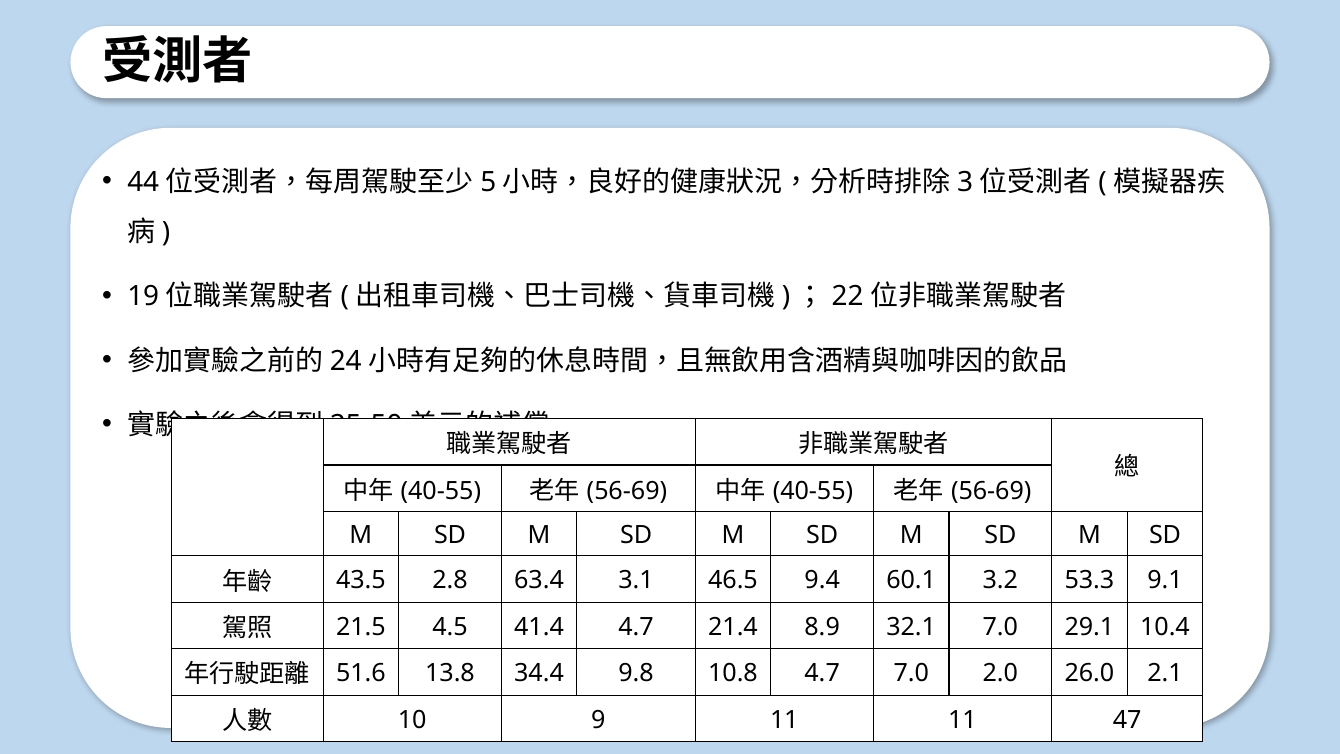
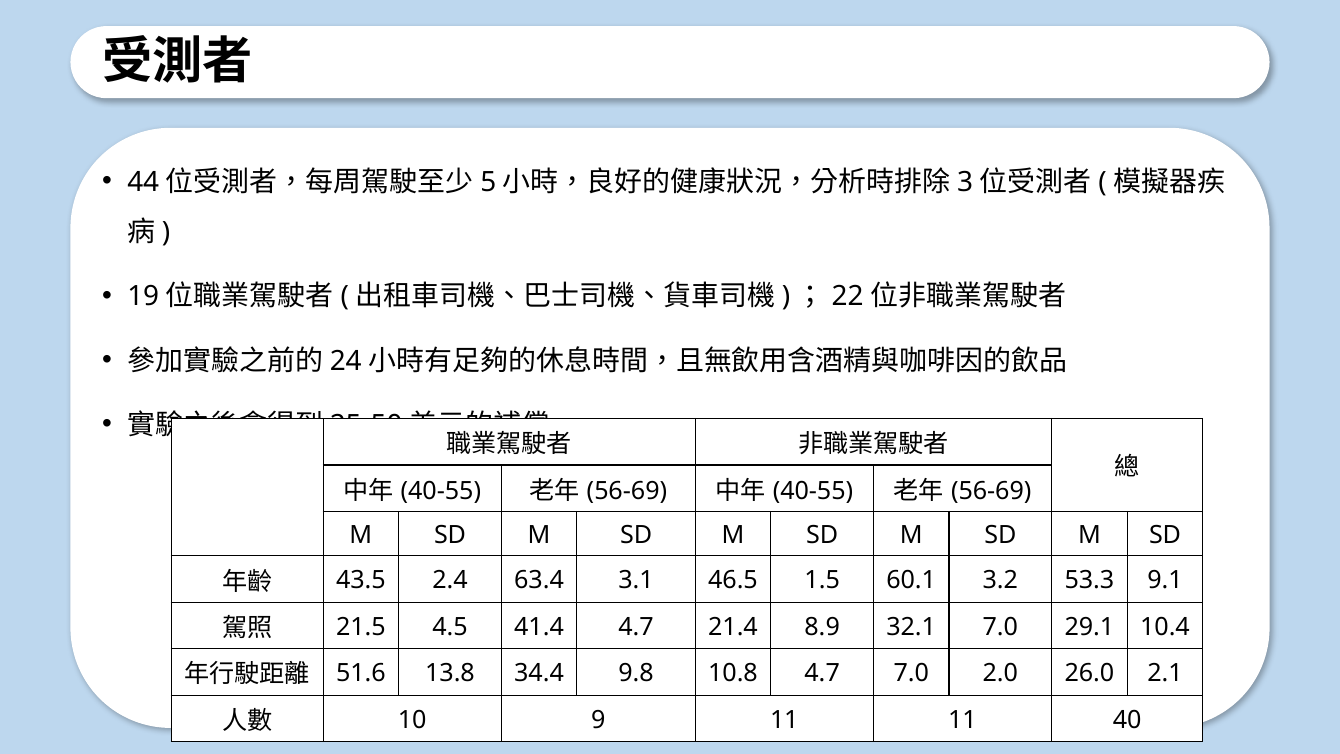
2.8: 2.8 -> 2.4 (450, 580)
9.4: 9.4 -> 1.5 (822, 580)
47: 47 -> 40 (1127, 720)
